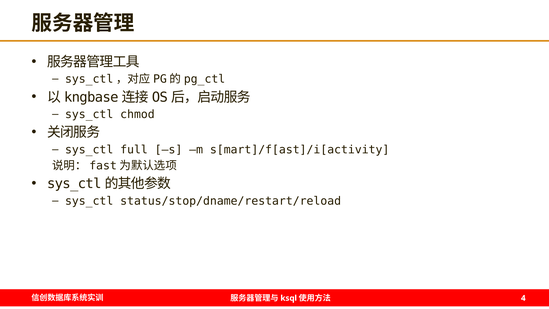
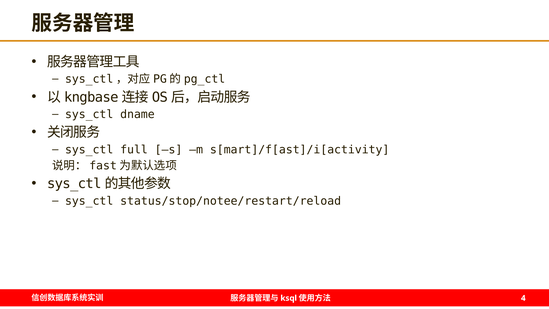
chmod: chmod -> dname (137, 114)
status/stop/dname/restart/reload: status/stop/dname/restart/reload -> status/stop/notee/restart/reload (231, 201)
